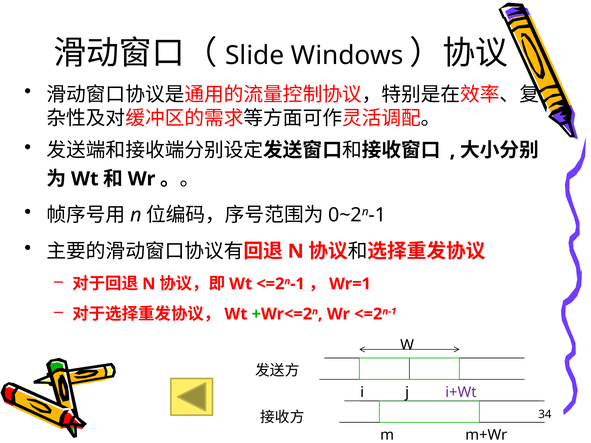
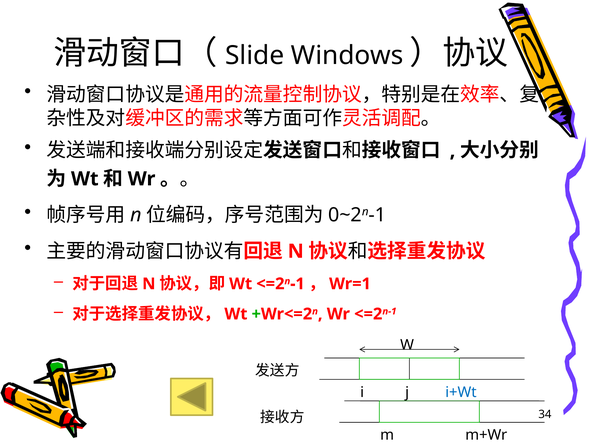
i+Wt colour: purple -> blue (461, 392)
